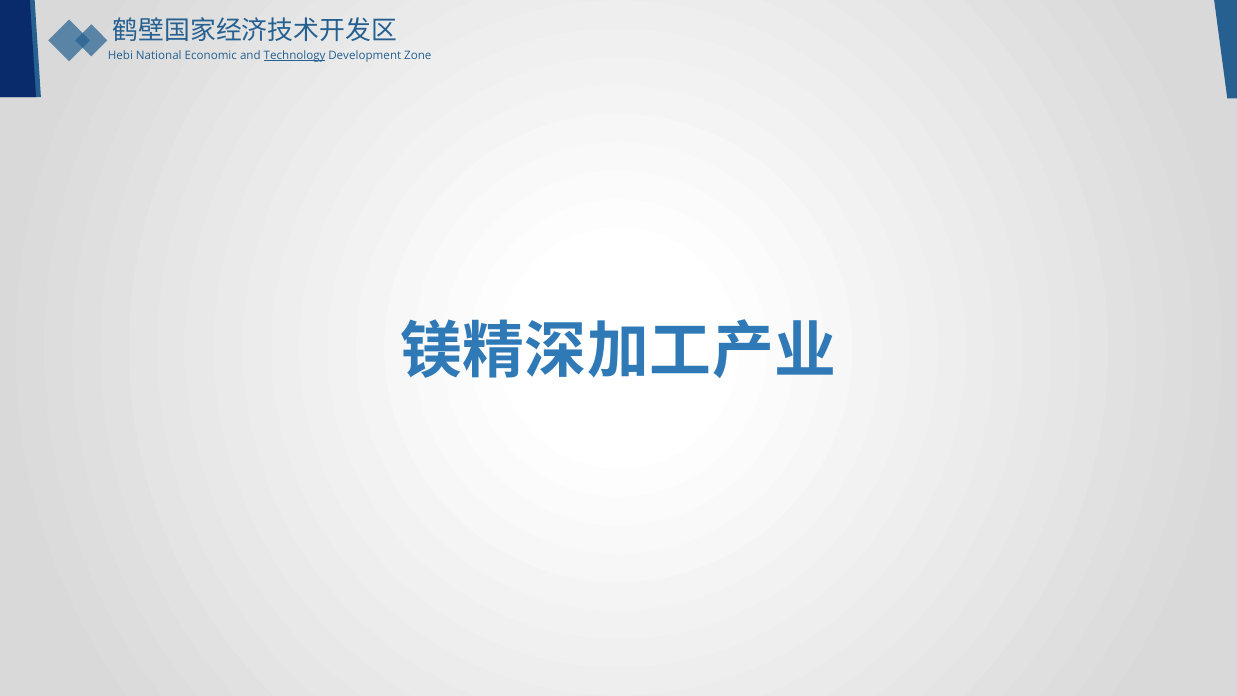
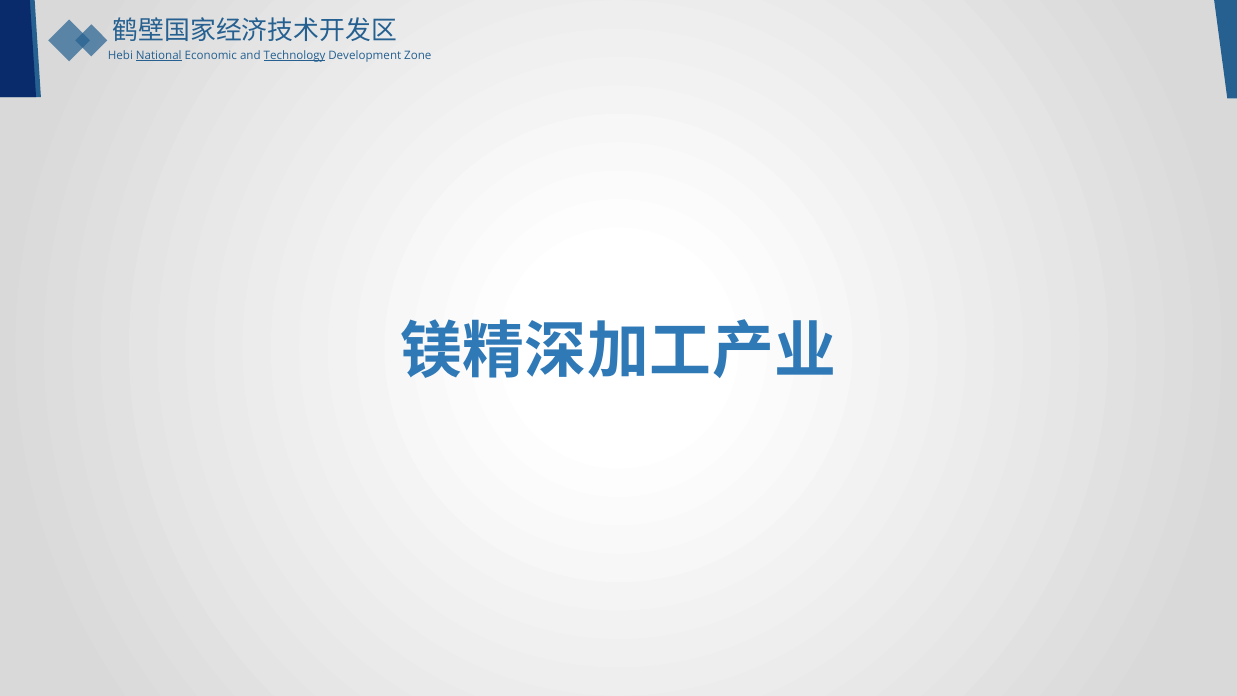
National underline: none -> present (159, 55)
